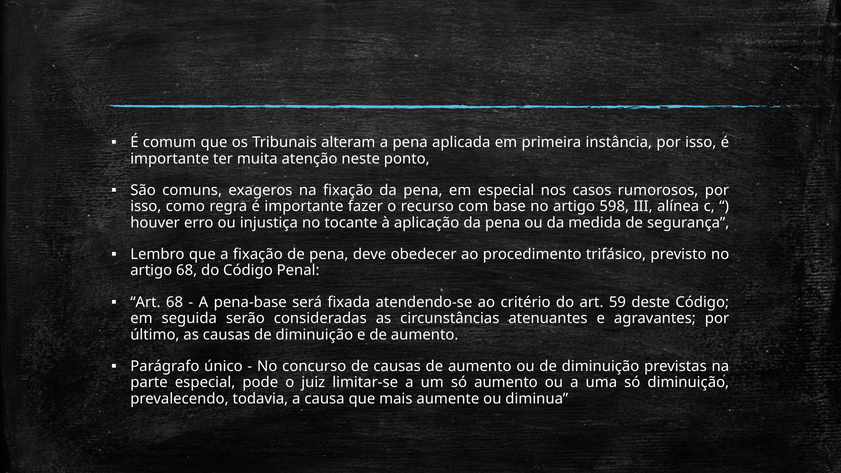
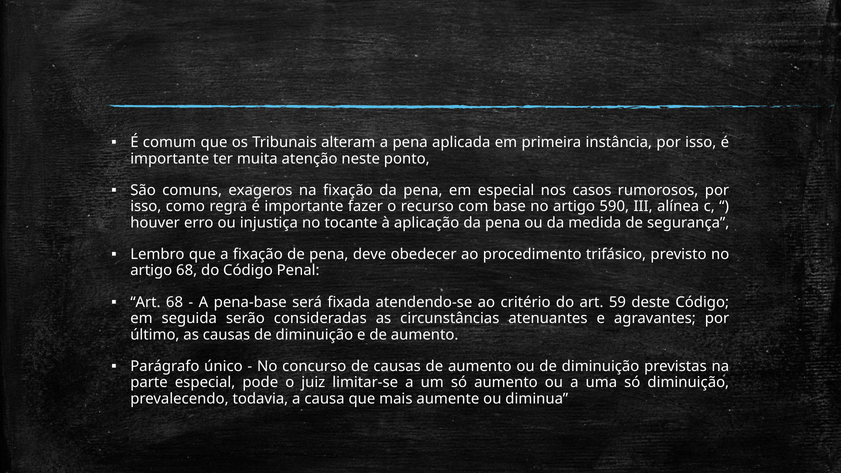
598: 598 -> 590 (614, 207)
